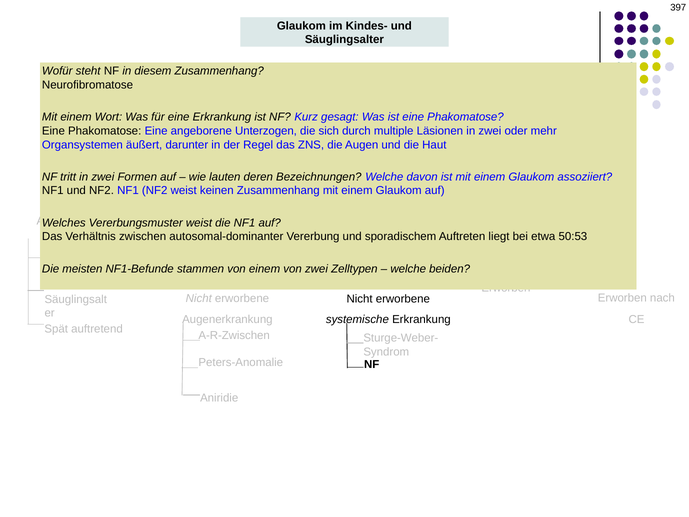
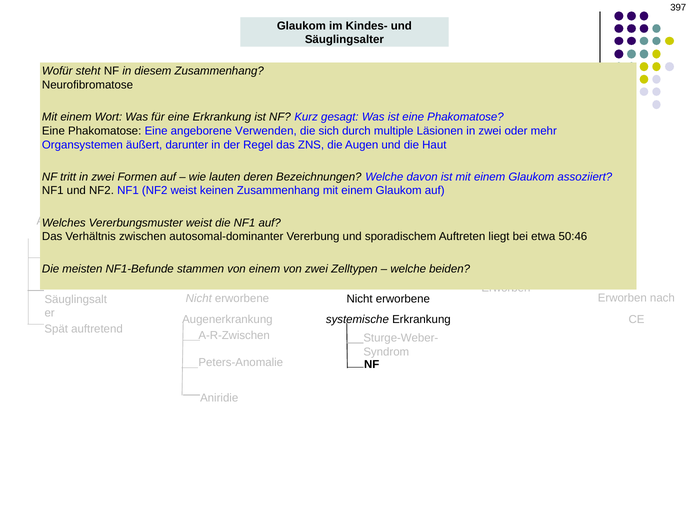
Unterzogen: Unterzogen -> Verwenden (266, 131)
50:53: 50:53 -> 50:46 (573, 236)
